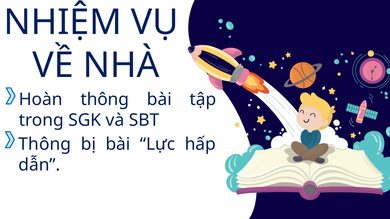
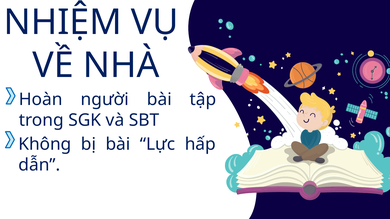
Hoàn thông: thông -> người (105, 100)
Thông: Thông -> Không (45, 144)
